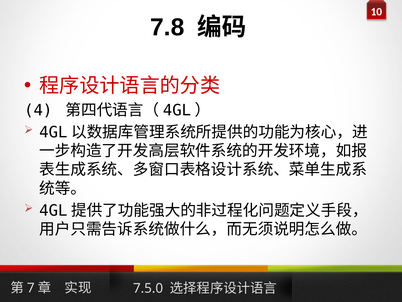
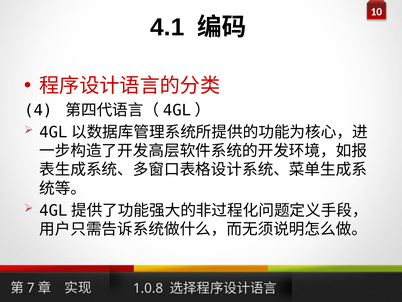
7.8: 7.8 -> 4.1 (167, 27)
7.5.0: 7.5.0 -> 1.0.8 (148, 288)
